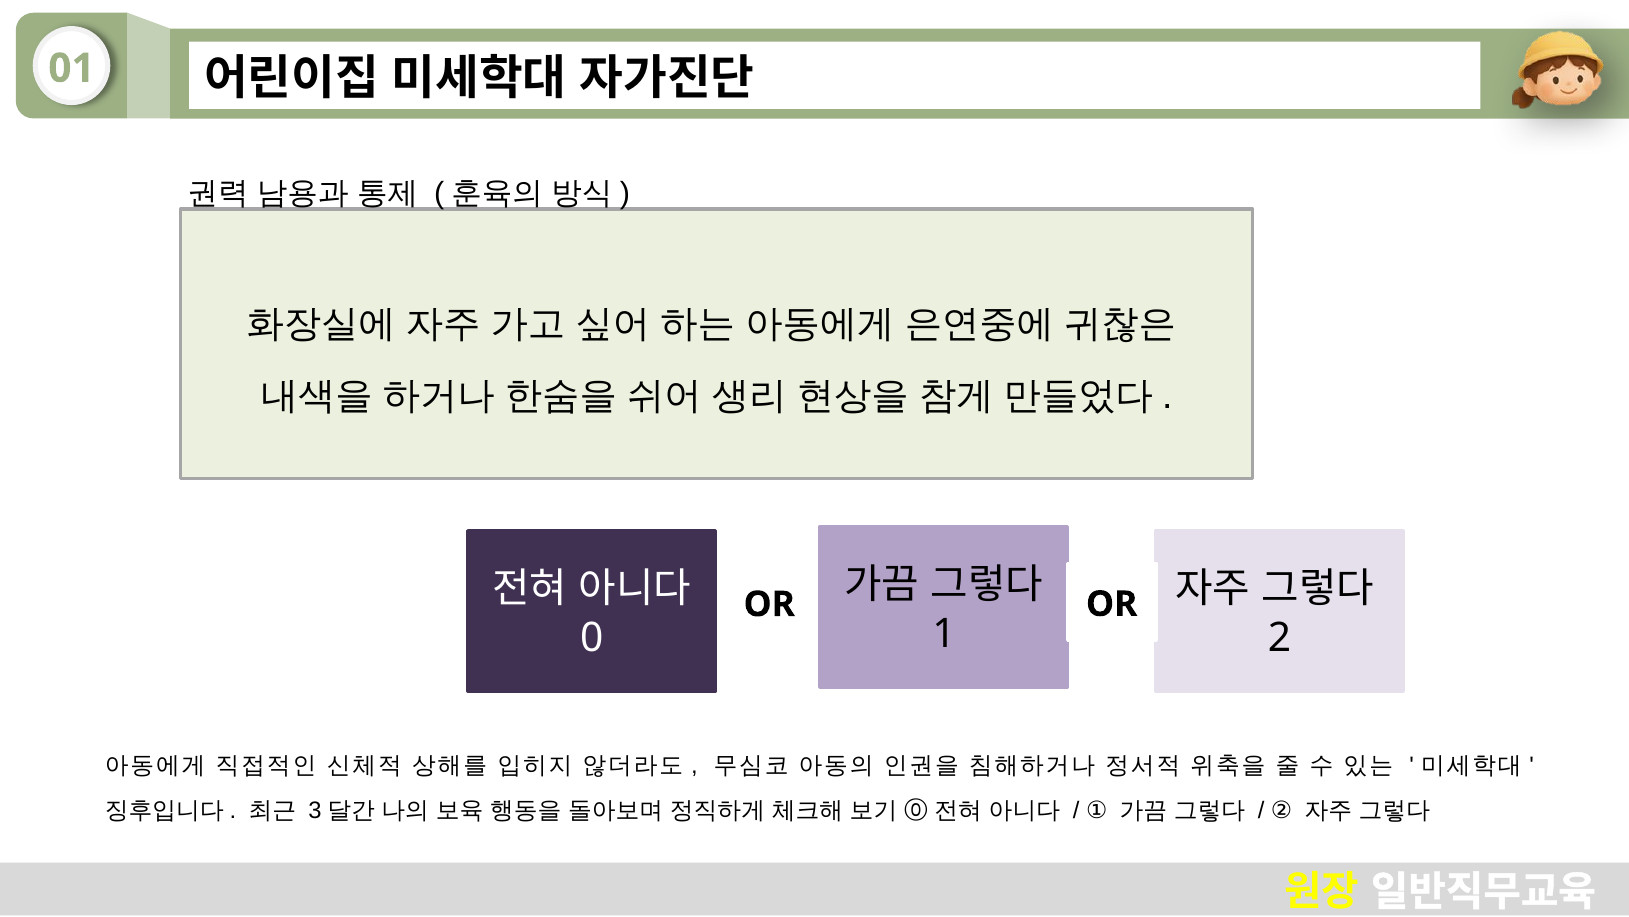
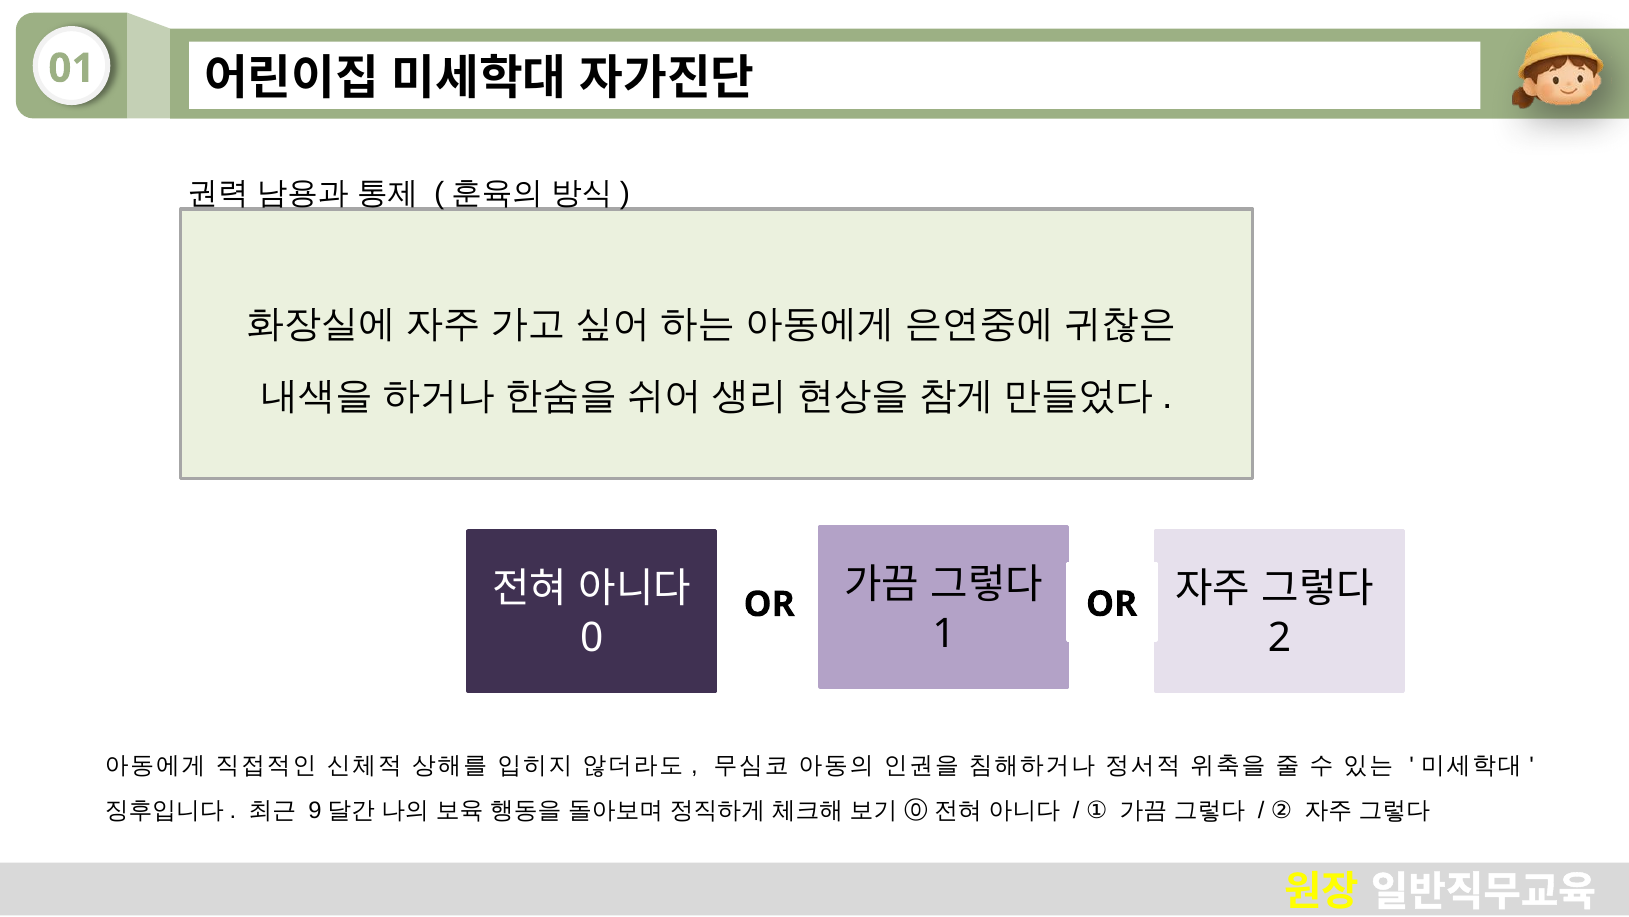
3: 3 -> 9 (315, 811)
